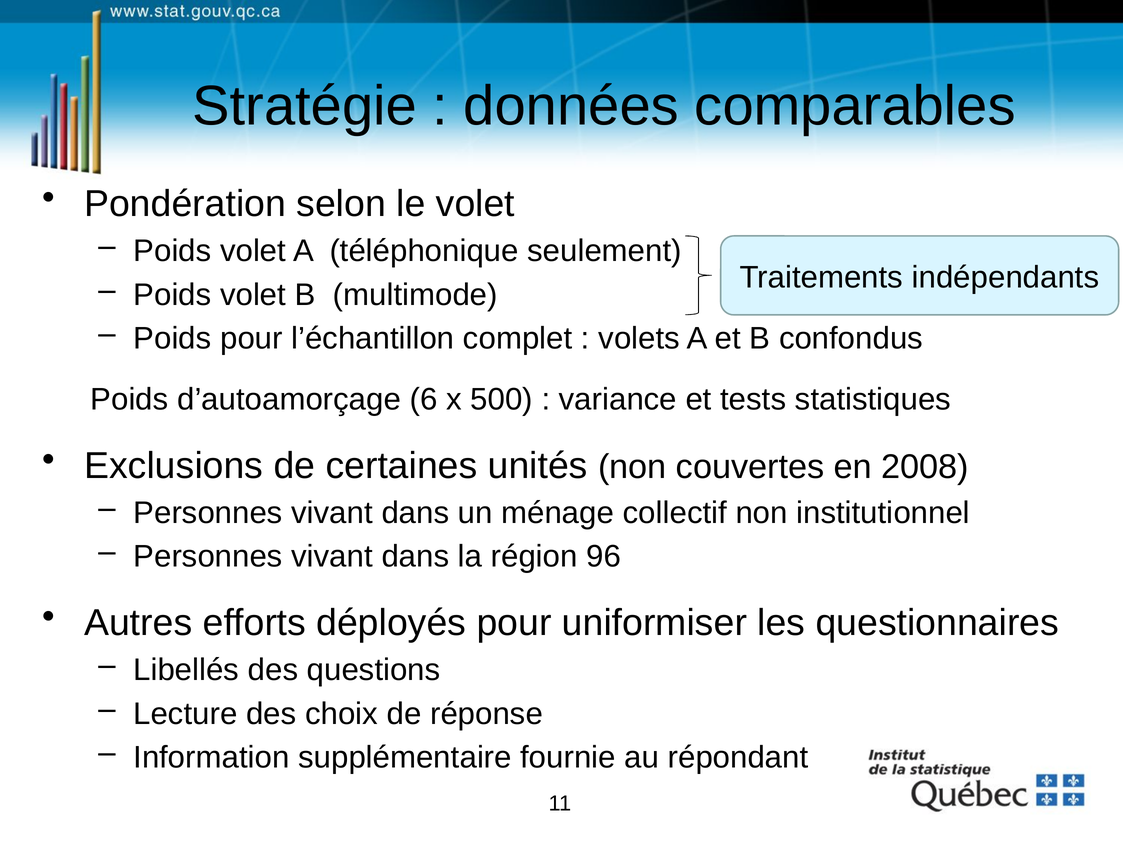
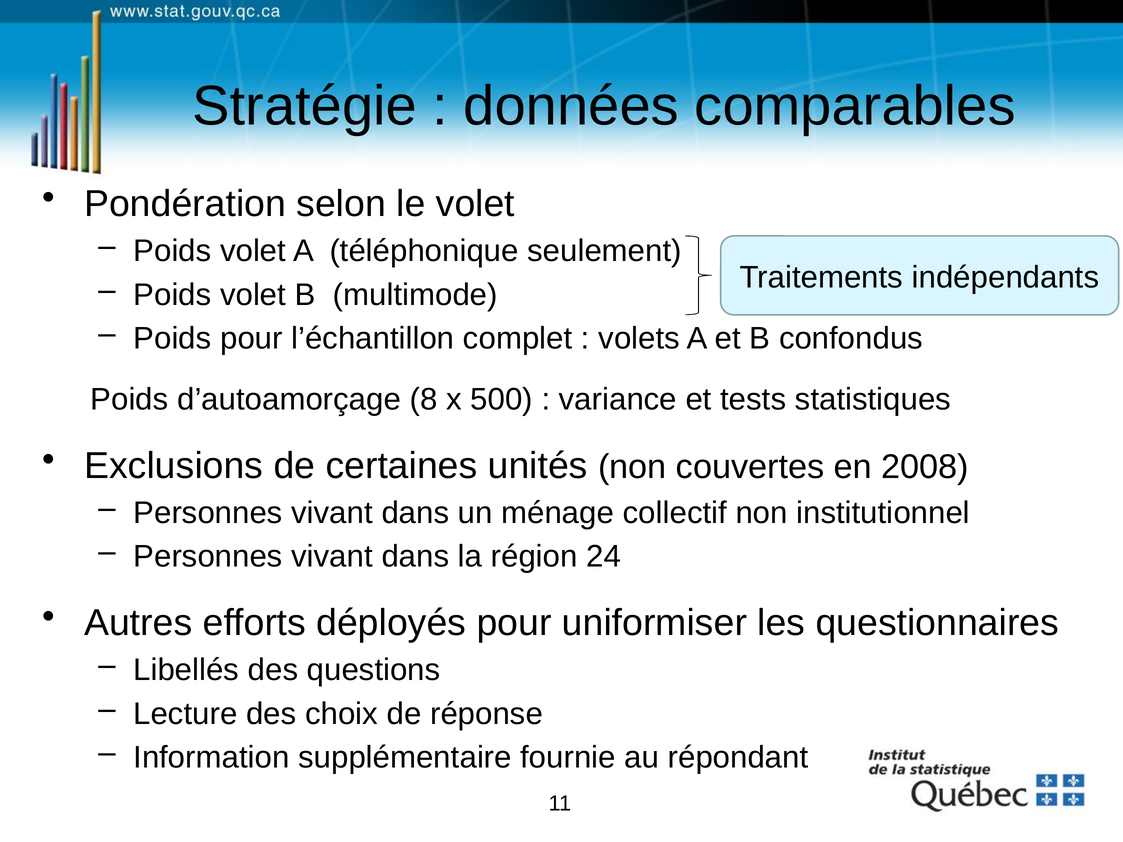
6: 6 -> 8 (424, 400)
96: 96 -> 24 (604, 557)
